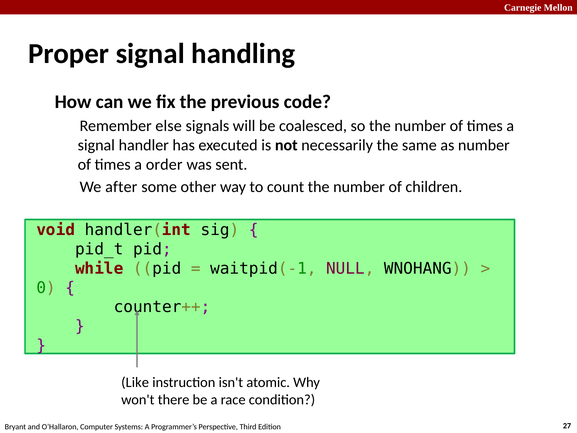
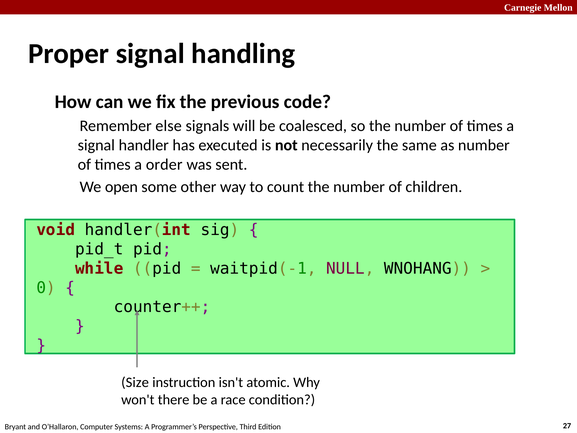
after: after -> open (121, 187)
Like: Like -> Size (135, 382)
